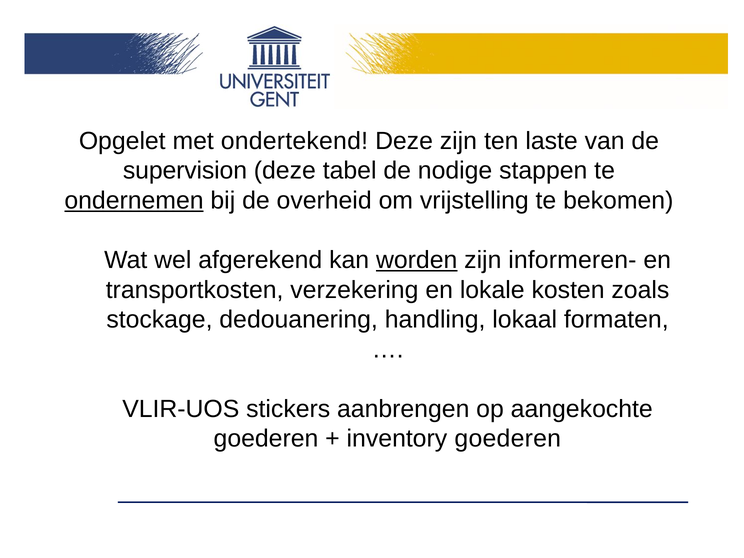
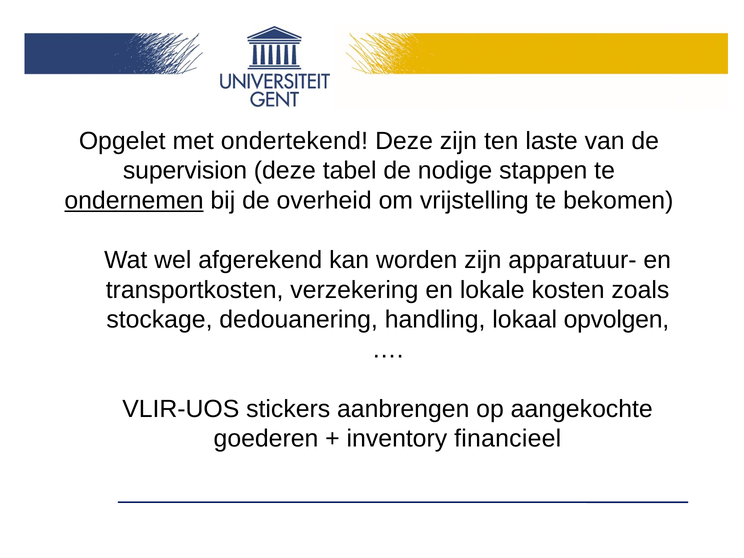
worden underline: present -> none (417, 260)
informeren-: informeren- -> apparatuur- (572, 260)
formaten: formaten -> opvolgen (616, 320)
inventory goederen: goederen -> financieel (508, 439)
